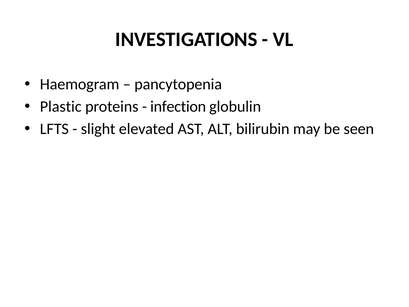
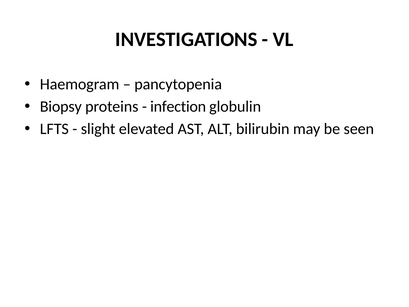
Plastic: Plastic -> Biopsy (61, 107)
